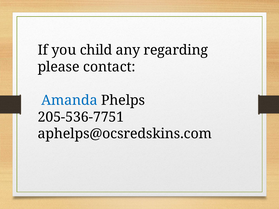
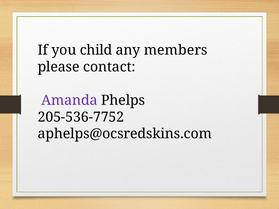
regarding: regarding -> members (176, 50)
Amanda colour: blue -> purple (69, 100)
205-536-7751: 205-536-7751 -> 205-536-7752 (81, 117)
